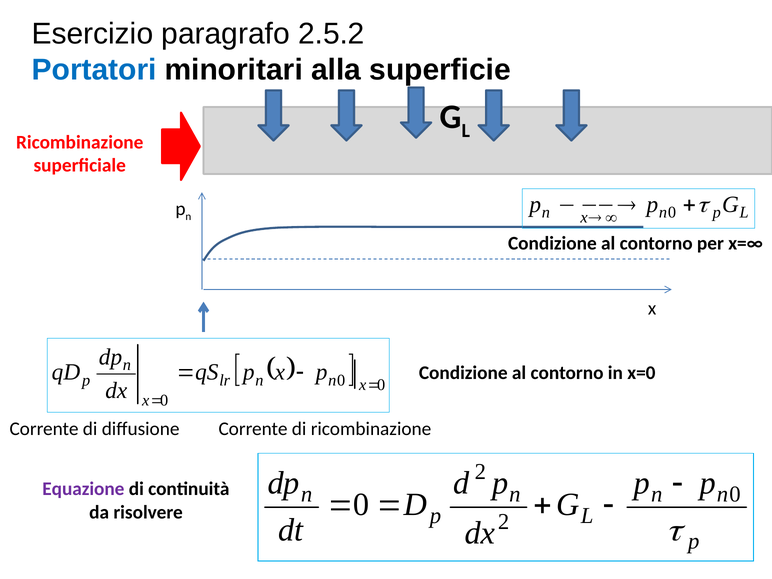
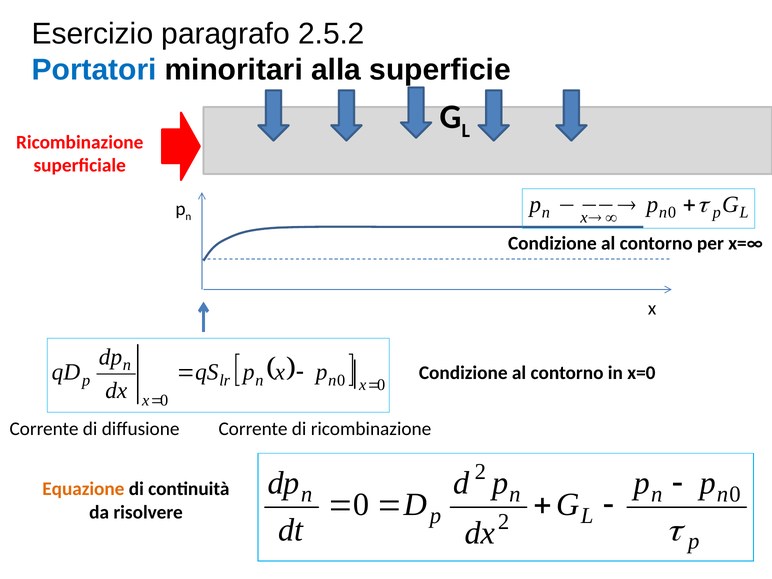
Equazione colour: purple -> orange (83, 489)
